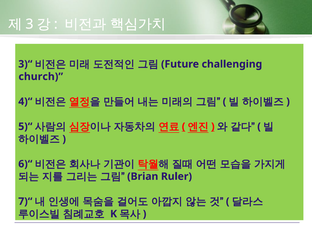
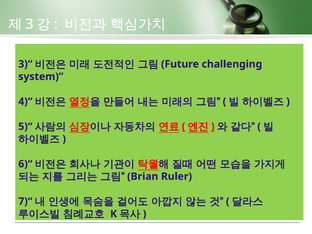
church: church -> system (41, 77)
